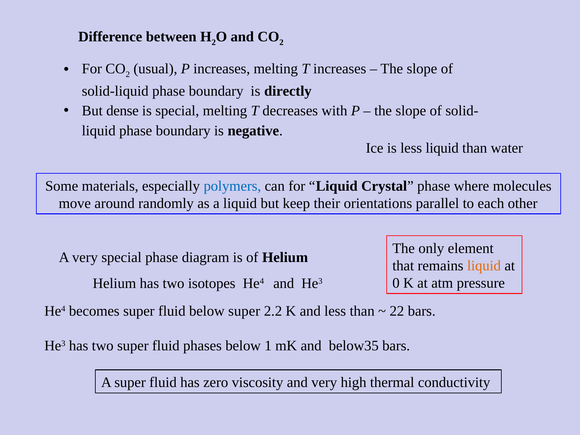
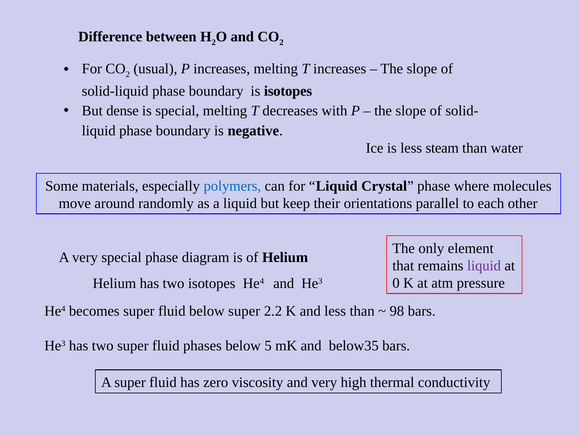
is directly: directly -> isotopes (288, 91)
less liquid: liquid -> steam (442, 148)
liquid colour: orange -> purple (484, 266)
22: 22 -> 98 (397, 311)
1: 1 -> 5 (268, 346)
